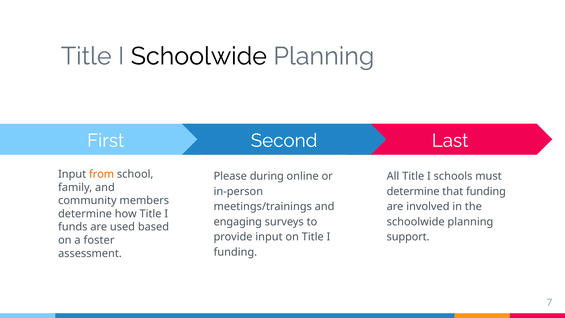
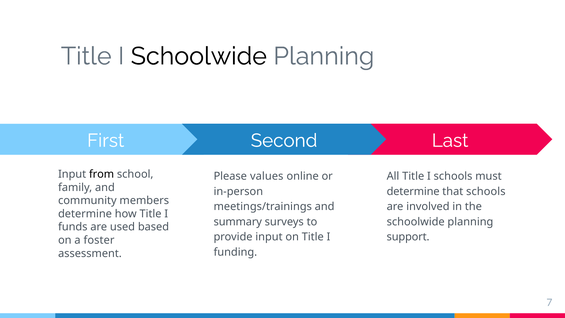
from colour: orange -> black (102, 174)
during: during -> values (267, 176)
that funding: funding -> schools (486, 191)
engaging: engaging -> summary (238, 222)
